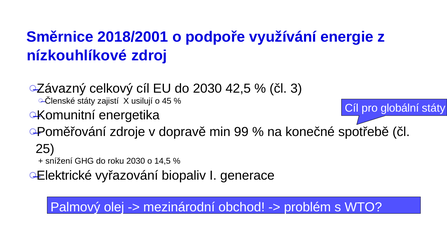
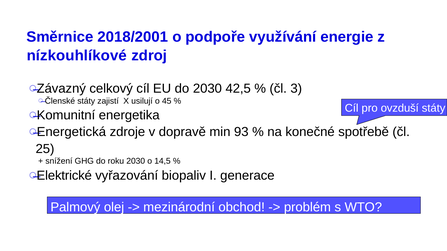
globální: globální -> ovzduší (400, 108)
Poměřování: Poměřování -> Energetická (71, 132)
99: 99 -> 93 (241, 132)
